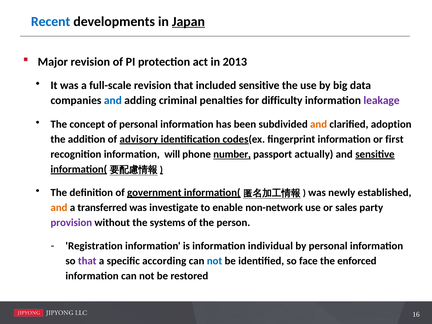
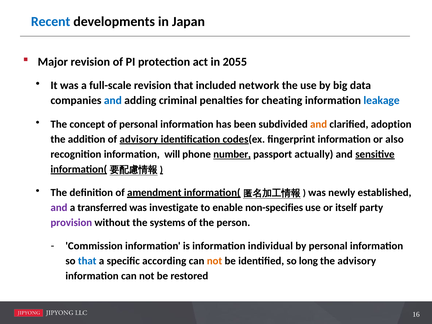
Japan underline: present -> none (188, 21)
2013: 2013 -> 2055 (235, 62)
included sensitive: sensitive -> network (259, 85)
difficulty: difficulty -> cheating (282, 100)
leakage colour: purple -> blue (382, 100)
first: first -> also (394, 139)
government: government -> amendment (154, 193)
and colour: orange -> purple (59, 208)
non-network: non-network -> non-specifies (274, 208)
sales: sales -> itself (346, 208)
Registration: Registration -> Commission (94, 246)
that colour: purple -> blue (87, 261)
not colour: blue -> orange (215, 261)
face: face -> long (308, 261)
the enforced: enforced -> advisory (357, 261)
